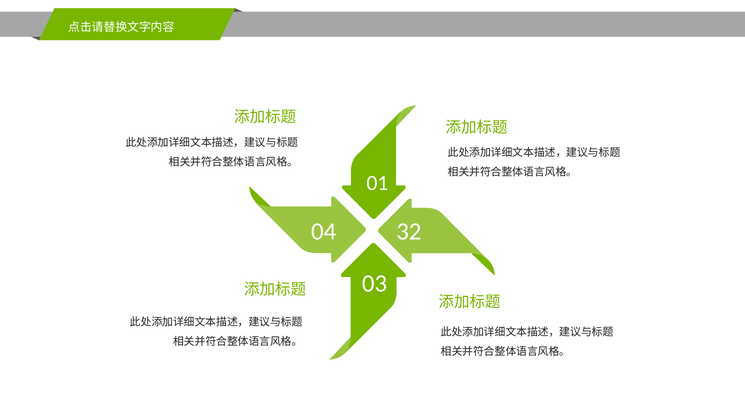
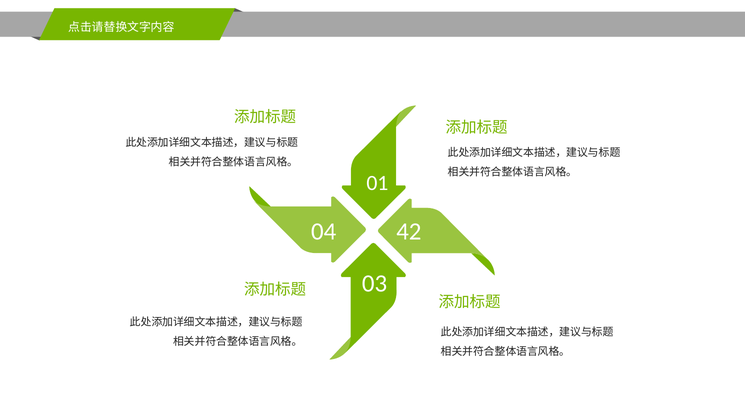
32: 32 -> 42 (409, 232)
